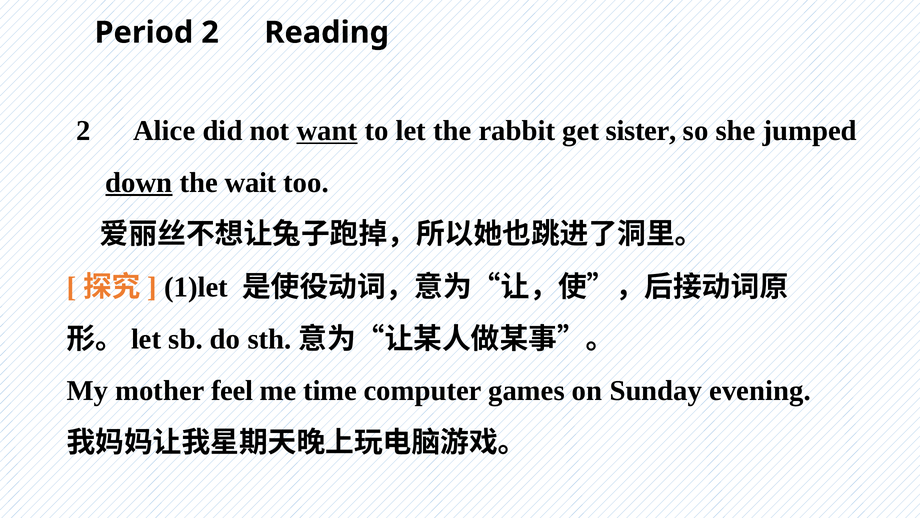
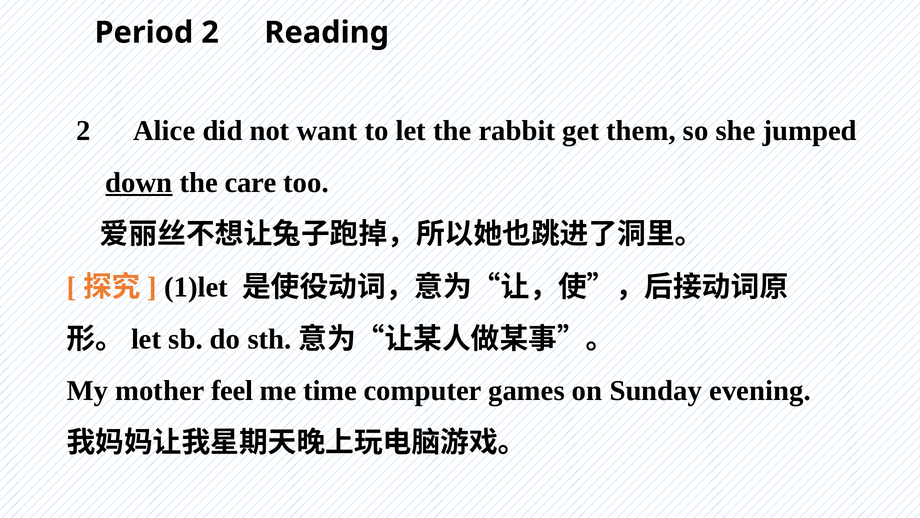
want underline: present -> none (327, 131)
sister: sister -> them (641, 131)
wait: wait -> care (251, 182)
